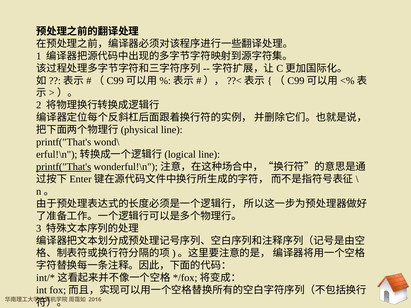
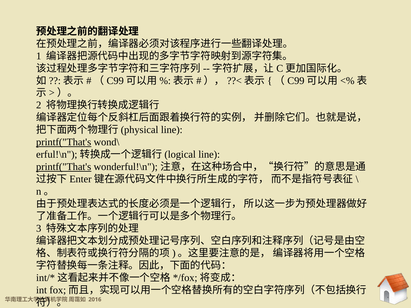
printf("That's underline: none -> present (64, 142)
